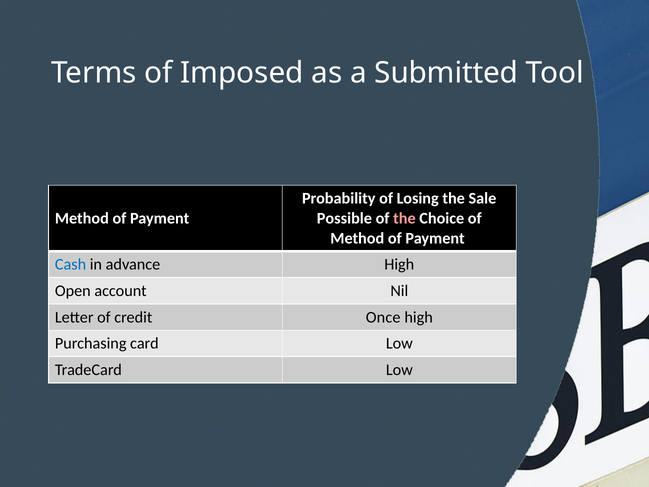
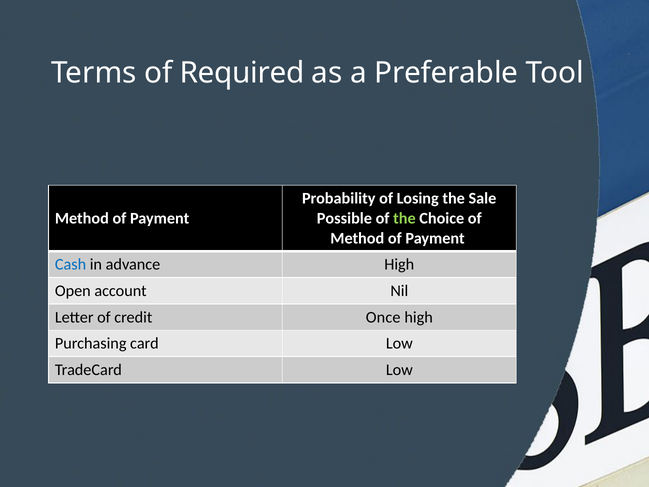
Imposed: Imposed -> Required (242, 73)
Submitted: Submitted -> Preferable (446, 73)
the colour: pink -> light green (404, 218)
